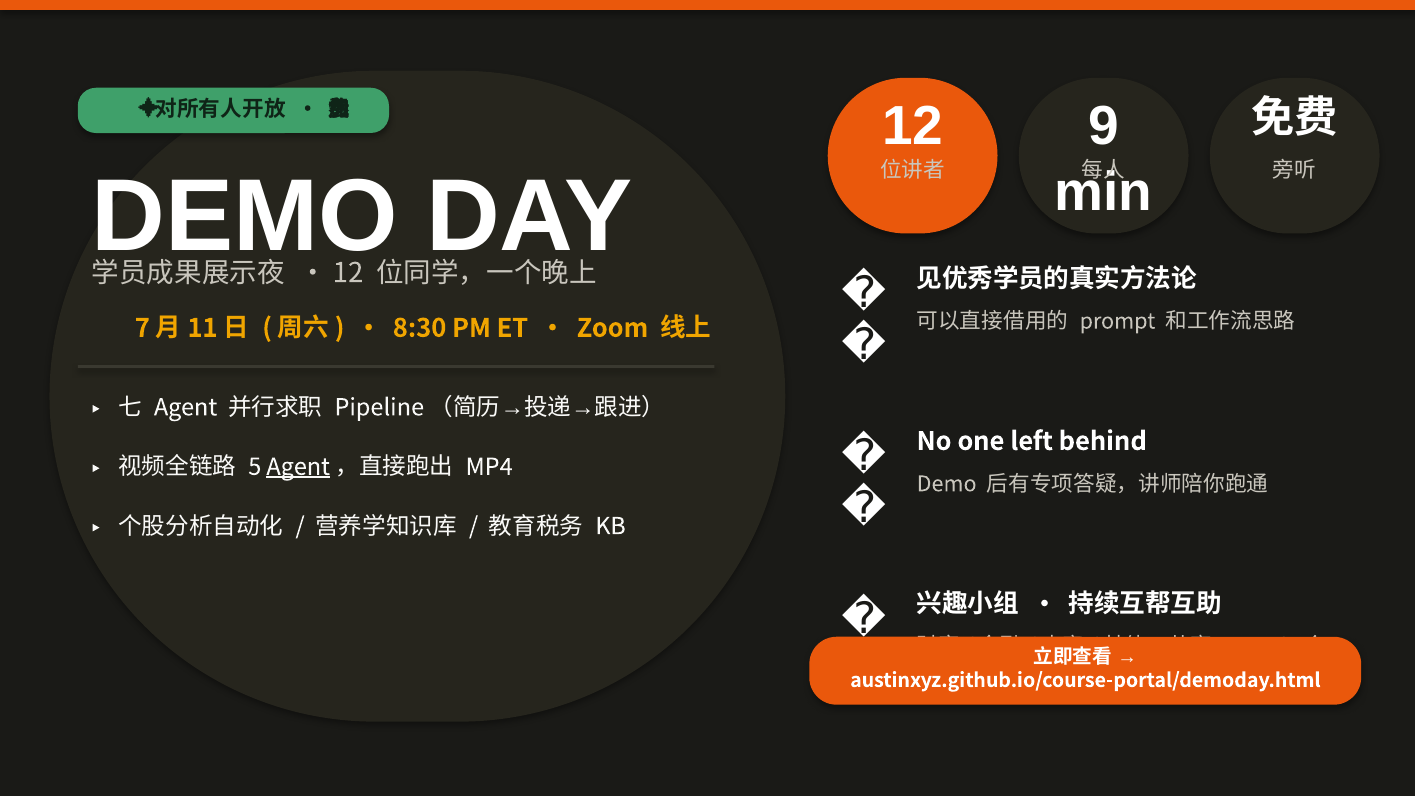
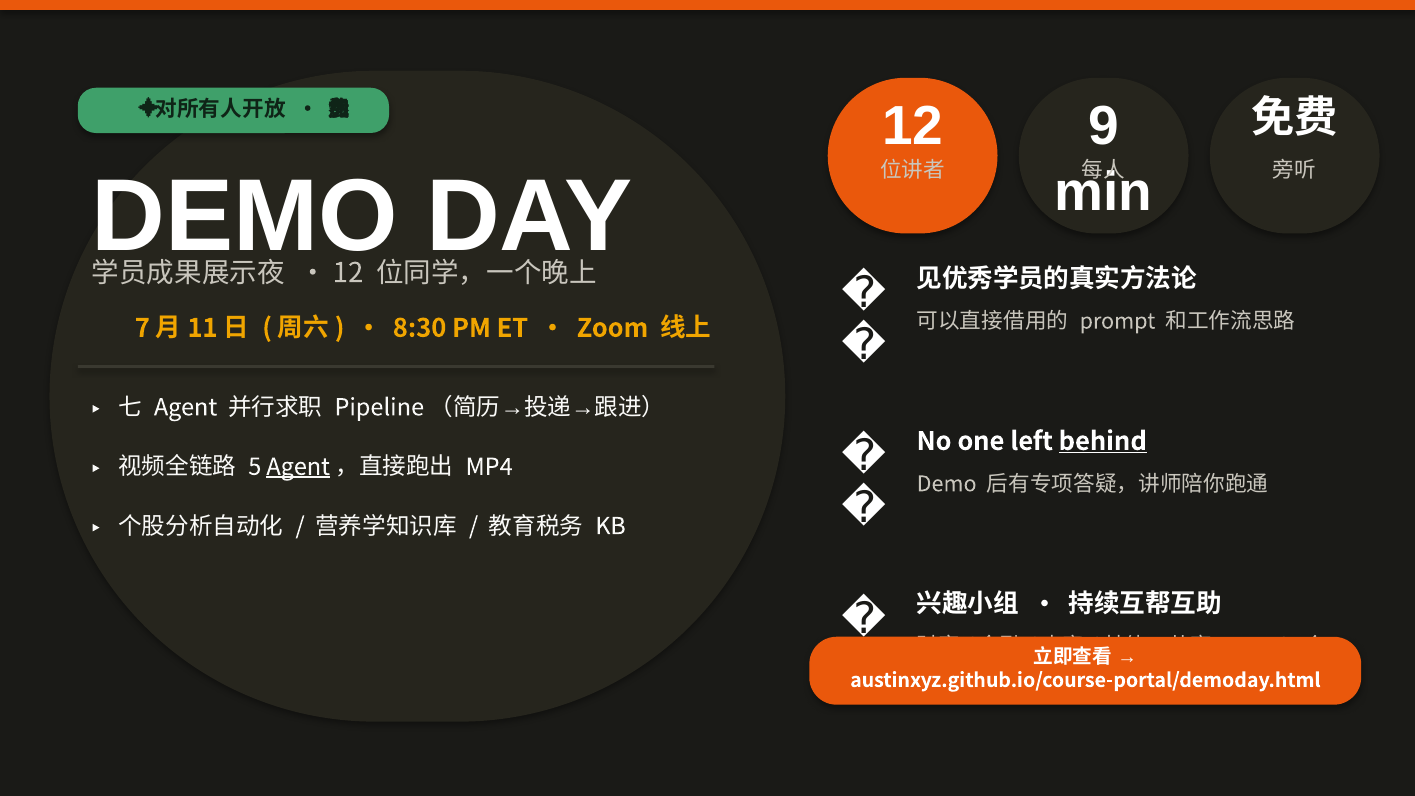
behind underline: none -> present (1103, 442)
